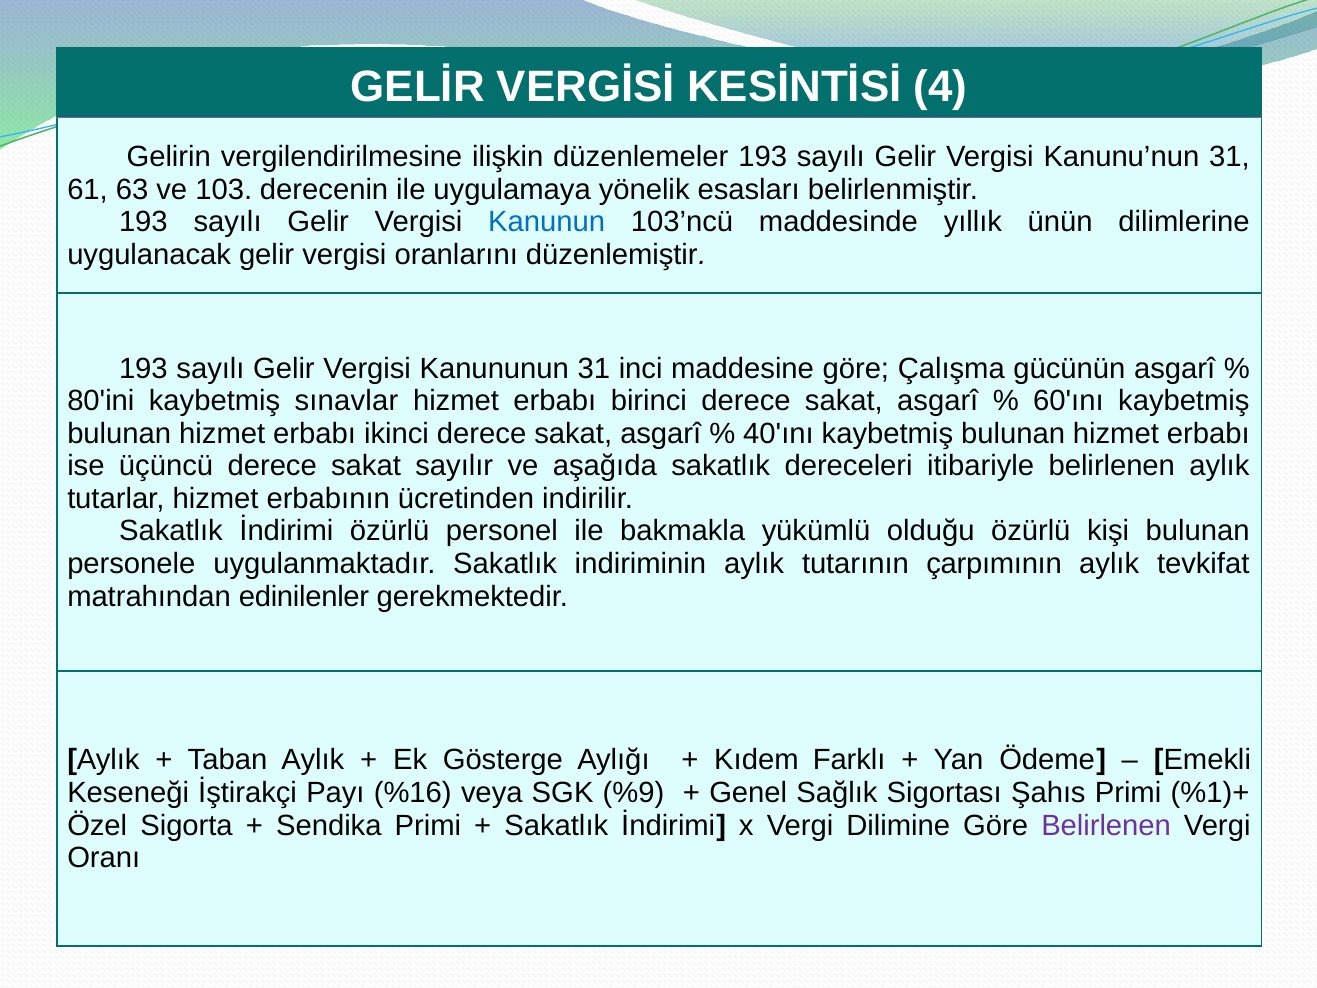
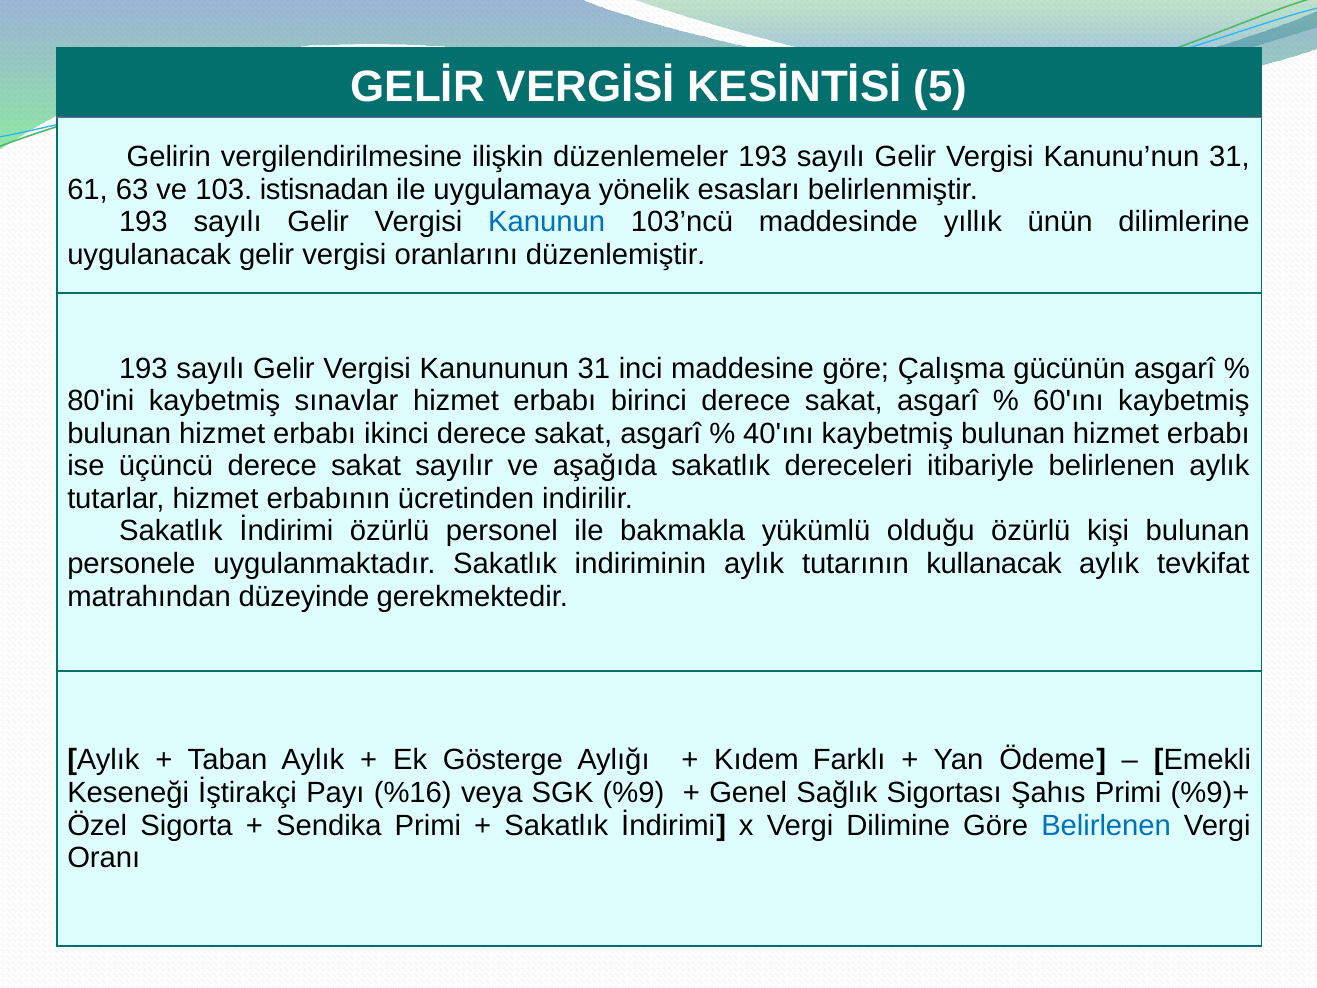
4: 4 -> 5 (941, 87)
derecenin: derecenin -> istisnadan (324, 190)
çarpımının: çarpımının -> kullanacak (994, 564)
edinilenler: edinilenler -> düzeyinde (304, 596)
%1)+: %1)+ -> %9)+ (1210, 793)
Belirlenen colour: purple -> blue (1106, 825)
